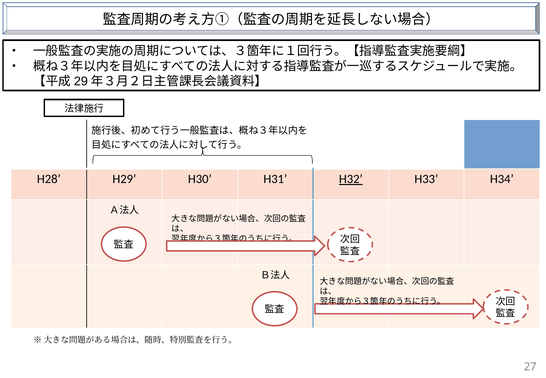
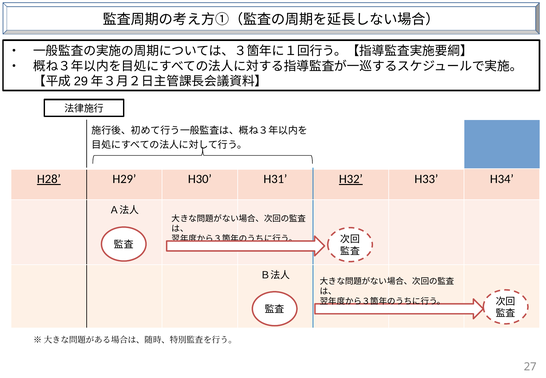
H28 underline: none -> present (49, 179)
